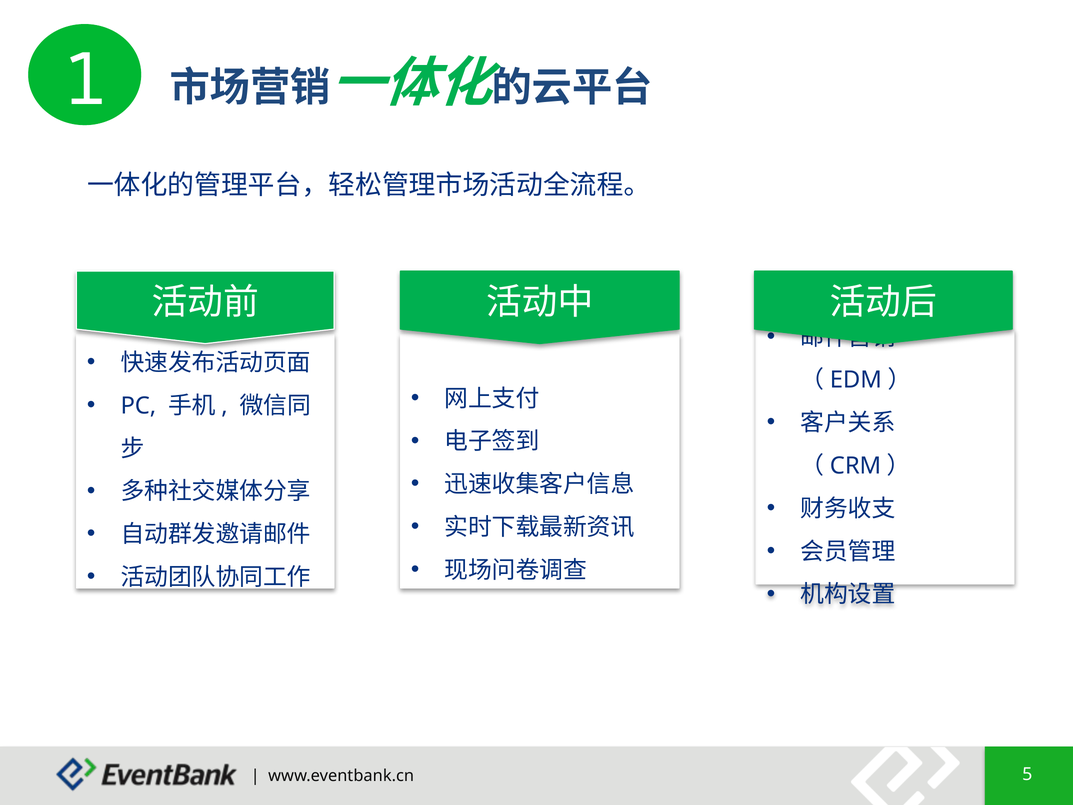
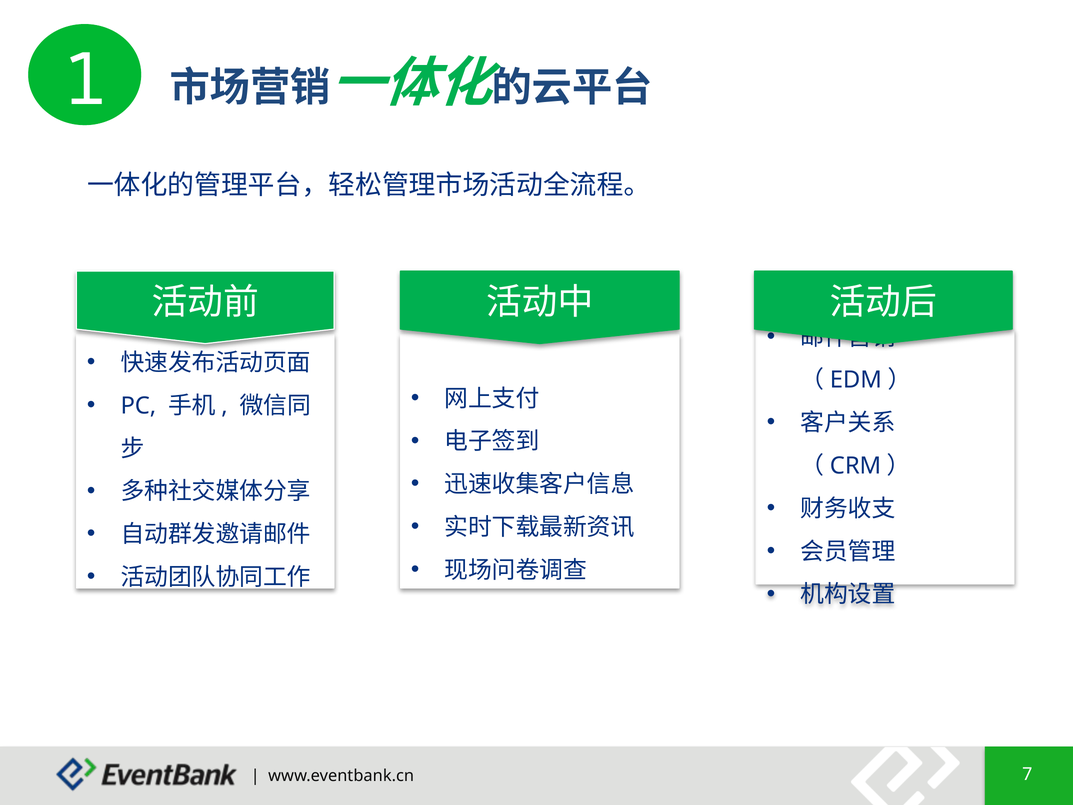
5: 5 -> 7 (1027, 774)
